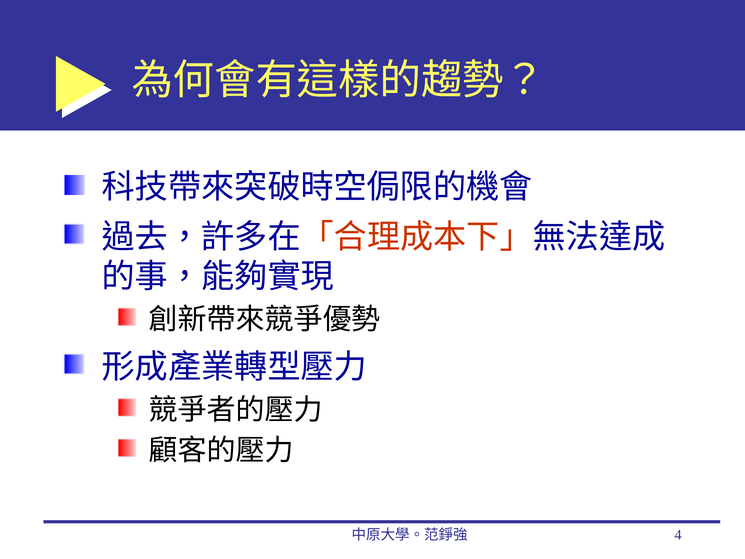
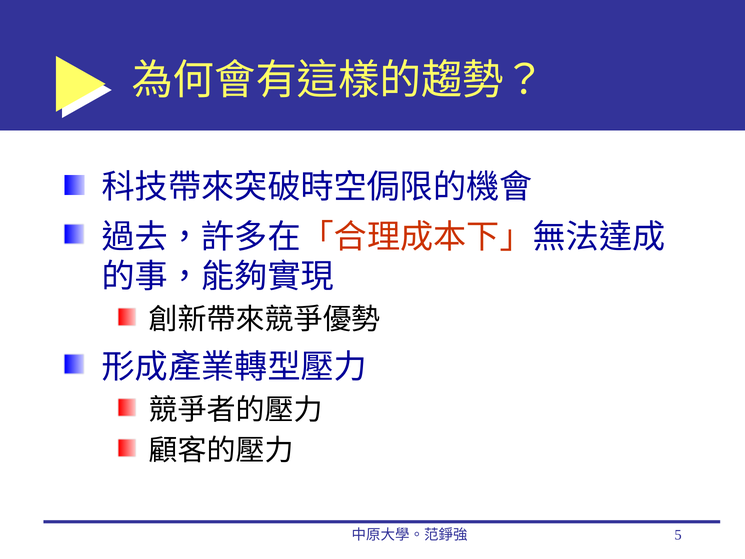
4: 4 -> 5 (678, 535)
